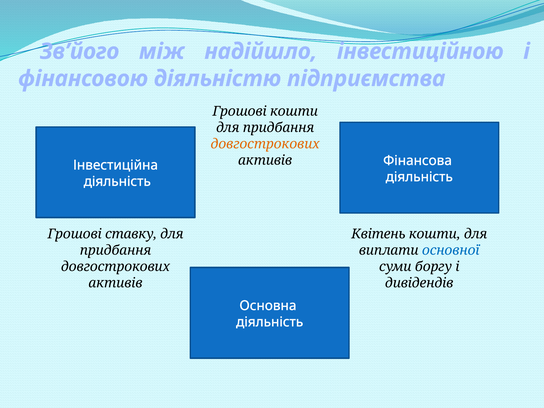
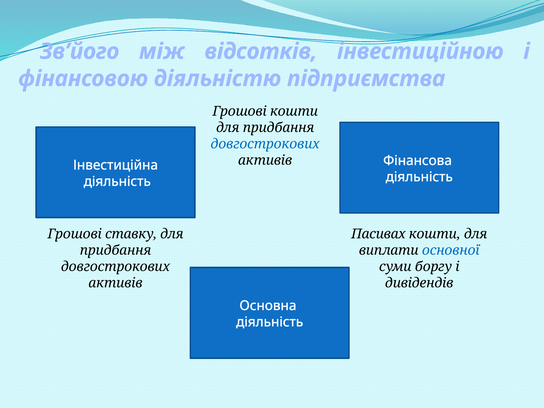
надійшло: надійшло -> відсотків (261, 51)
довгострокових colour: orange -> blue (265, 144)
Квітень: Квітень -> Пасивах (378, 234)
